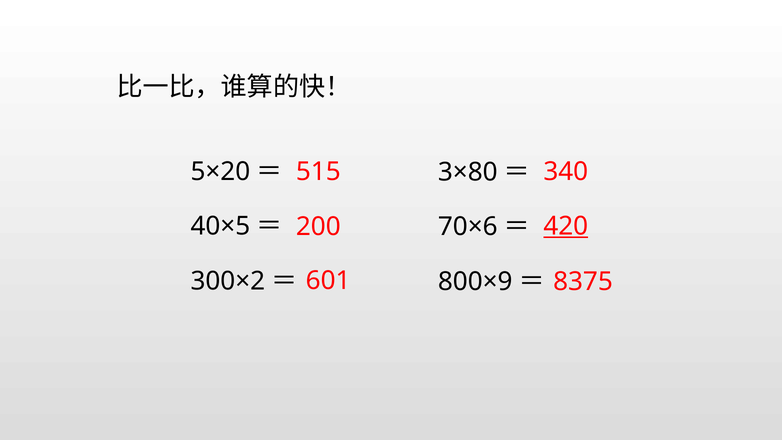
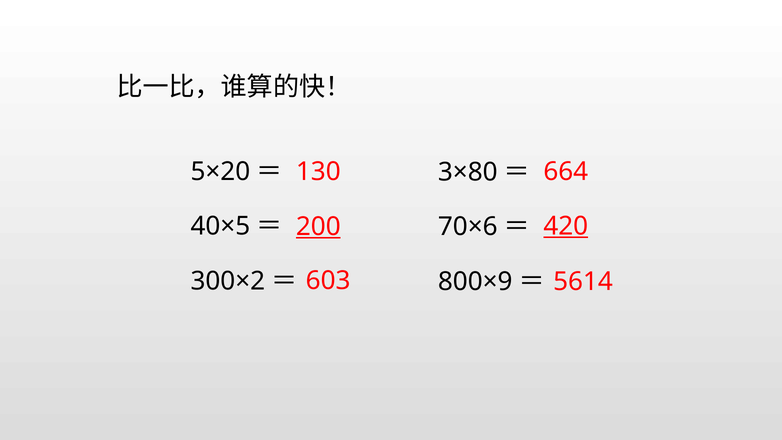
515: 515 -> 130 (318, 171)
340: 340 -> 664 (566, 172)
200 underline: none -> present (318, 227)
601: 601 -> 603 (328, 281)
8375: 8375 -> 5614 (583, 282)
